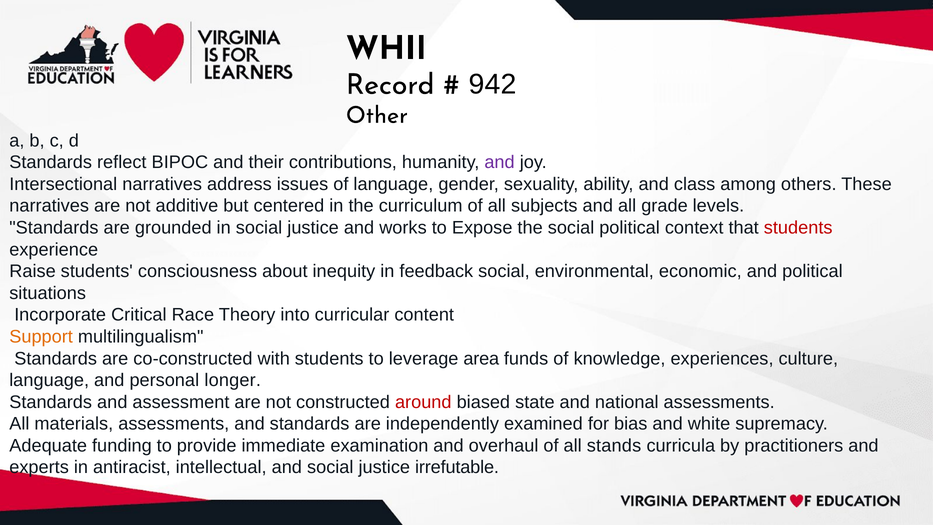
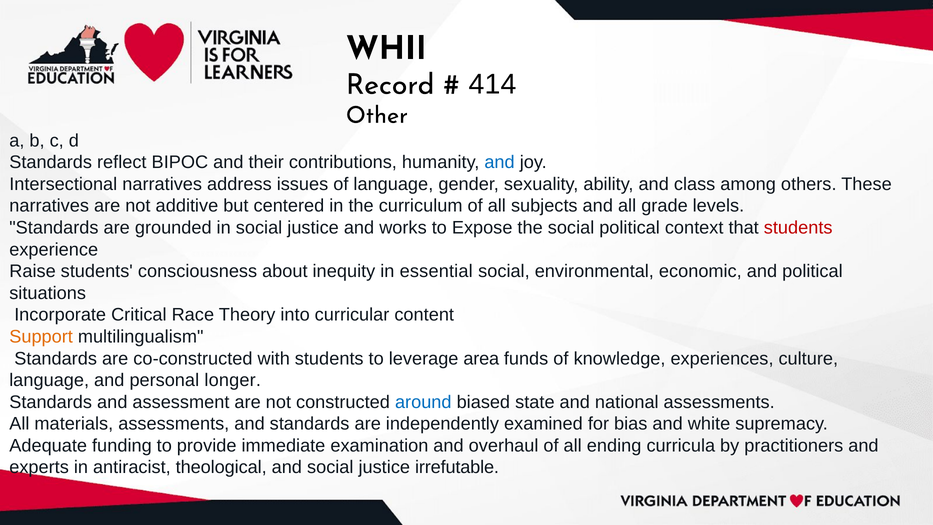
942: 942 -> 414 (493, 84)
and colour: purple -> blue (500, 162)
feedback: feedback -> essential (436, 271)
around colour: red -> blue (423, 402)
stands: stands -> ending (614, 446)
intellectual: intellectual -> theological (221, 467)
